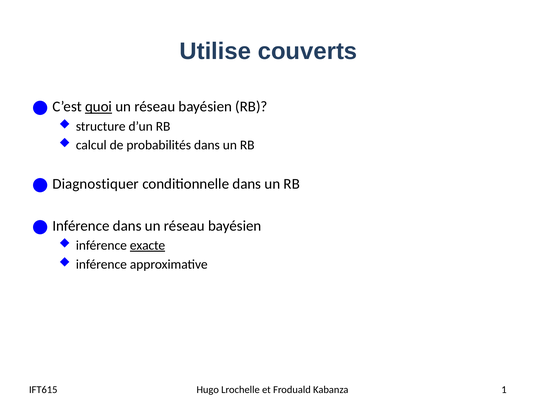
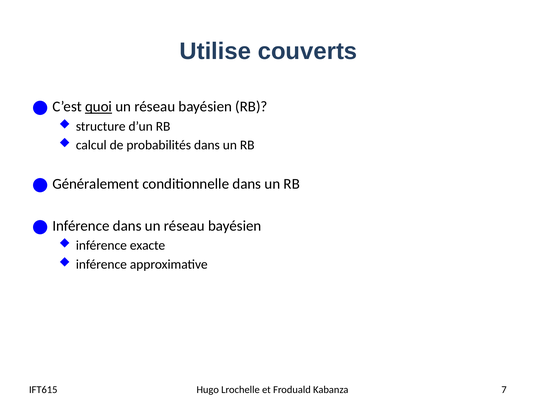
Diagnostiquer: Diagnostiquer -> Généralement (96, 184)
exacte underline: present -> none (148, 245)
1: 1 -> 7 (504, 389)
